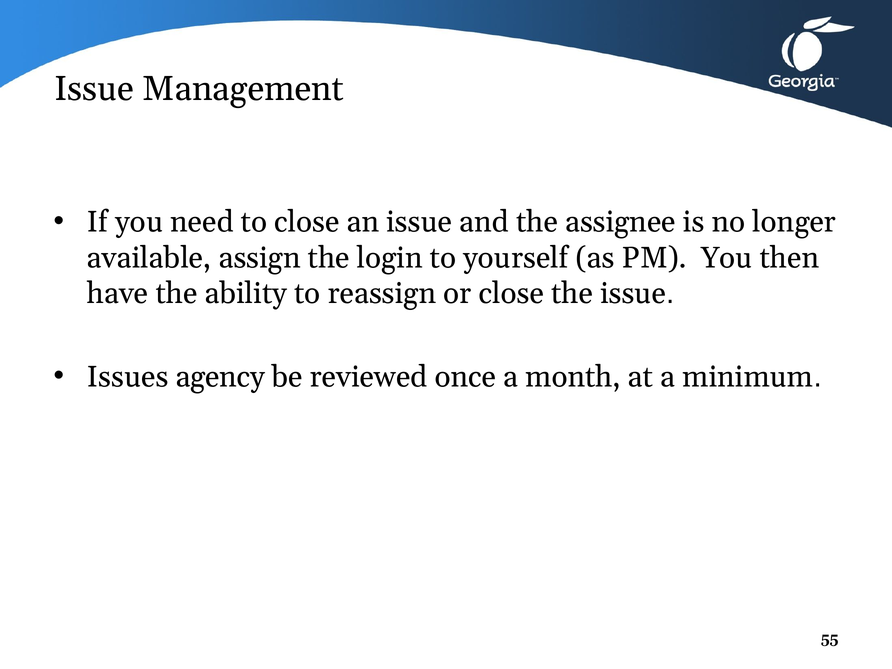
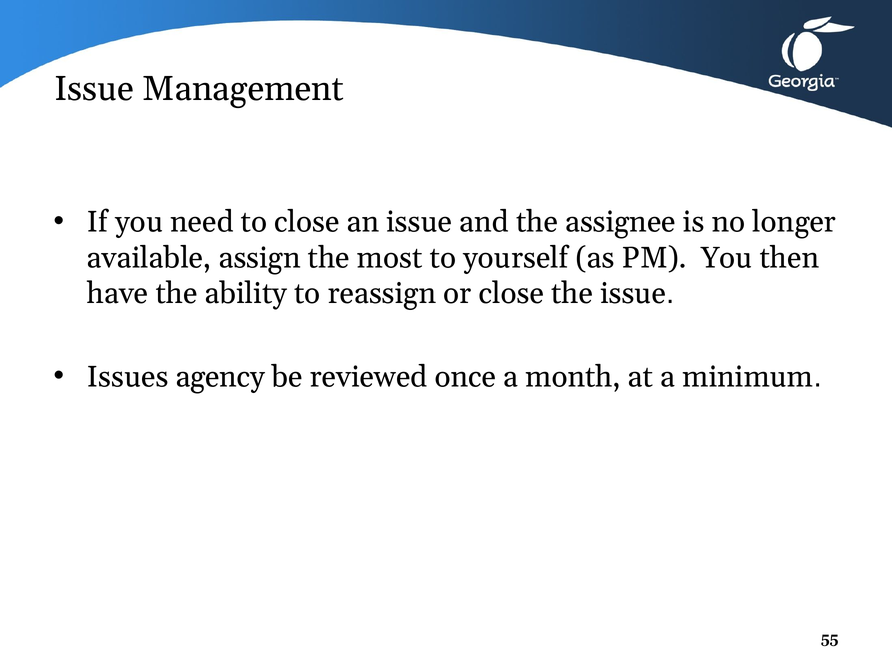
login: login -> most (390, 258)
